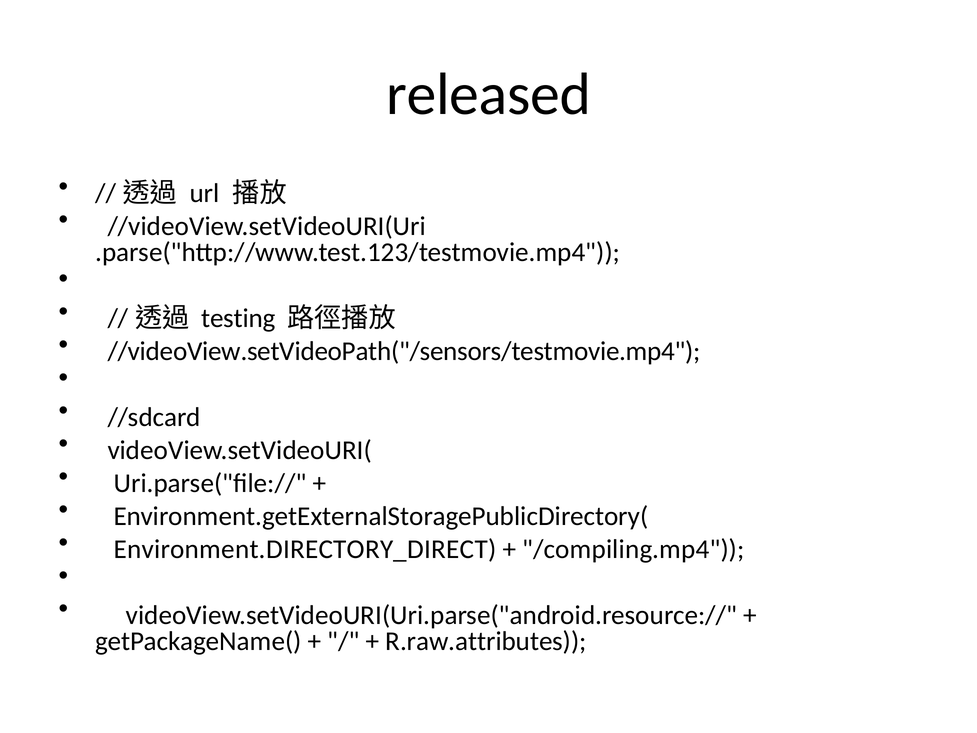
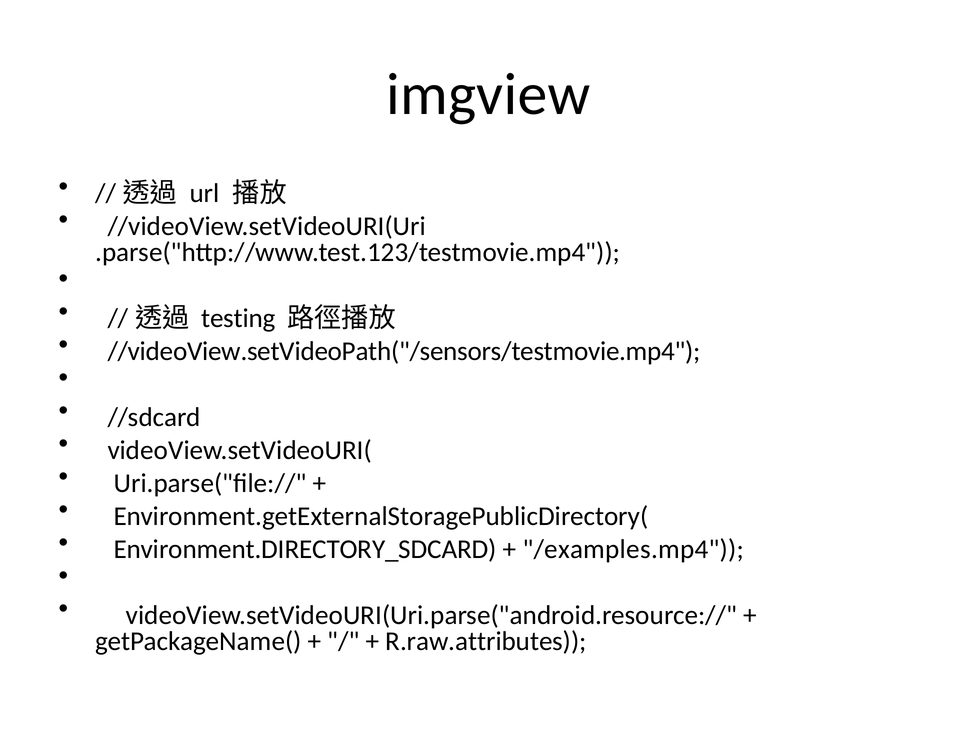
released: released -> imgview (488, 95)
Environment.DIRECTORY_DIRECT: Environment.DIRECTORY_DIRECT -> Environment.DIRECTORY_SDCARD (305, 549)
/compiling.mp4: /compiling.mp4 -> /examples.mp4 (633, 549)
